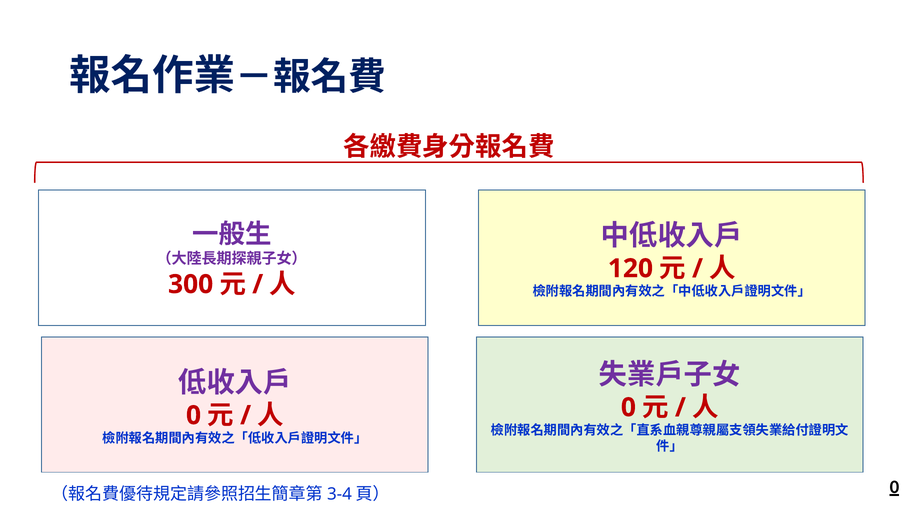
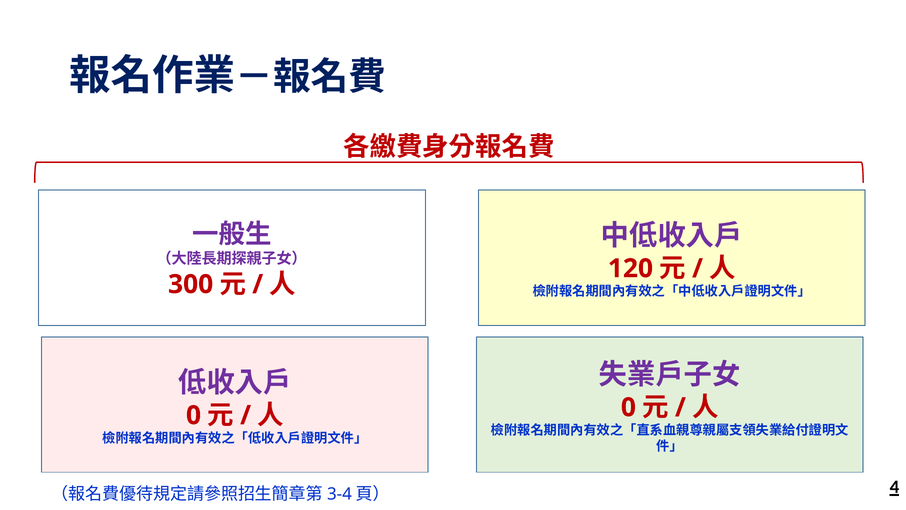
0: 0 -> 4 (894, 487)
